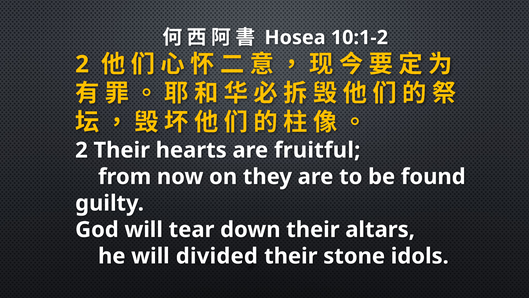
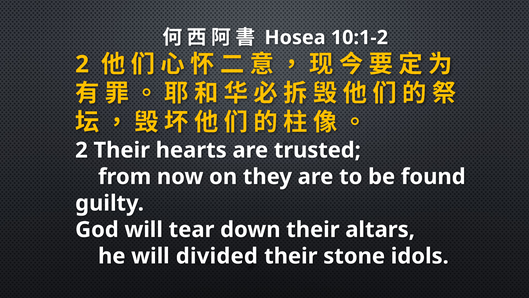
fruitful: fruitful -> trusted (317, 150)
